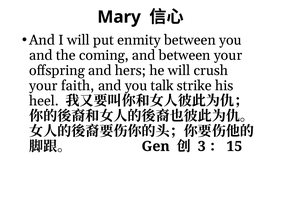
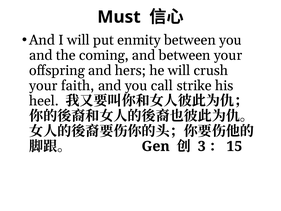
Mary: Mary -> Must (119, 17)
talk: talk -> call (162, 85)
